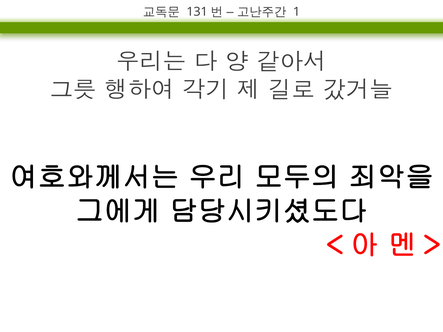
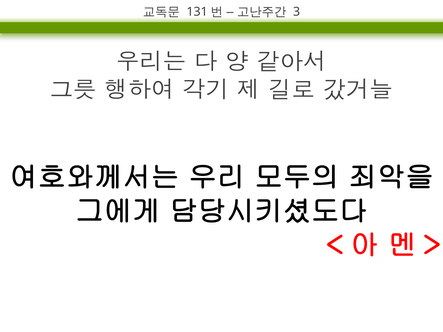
1: 1 -> 3 (297, 12)
